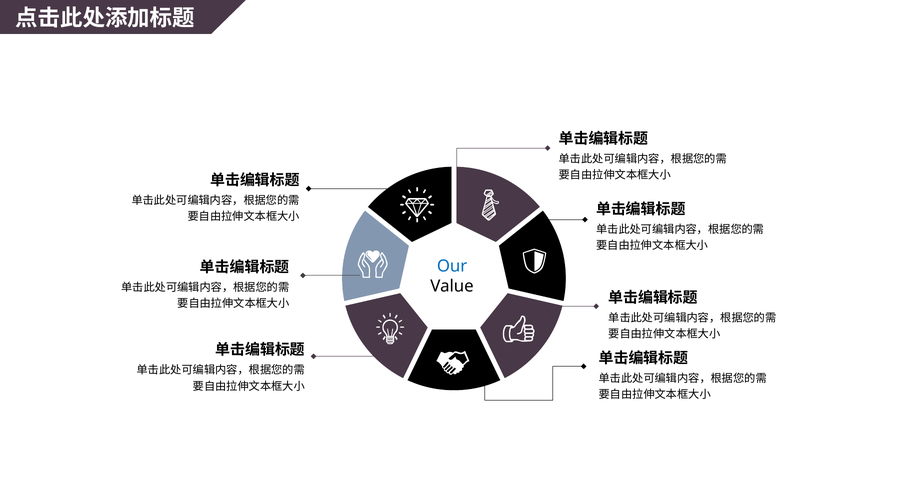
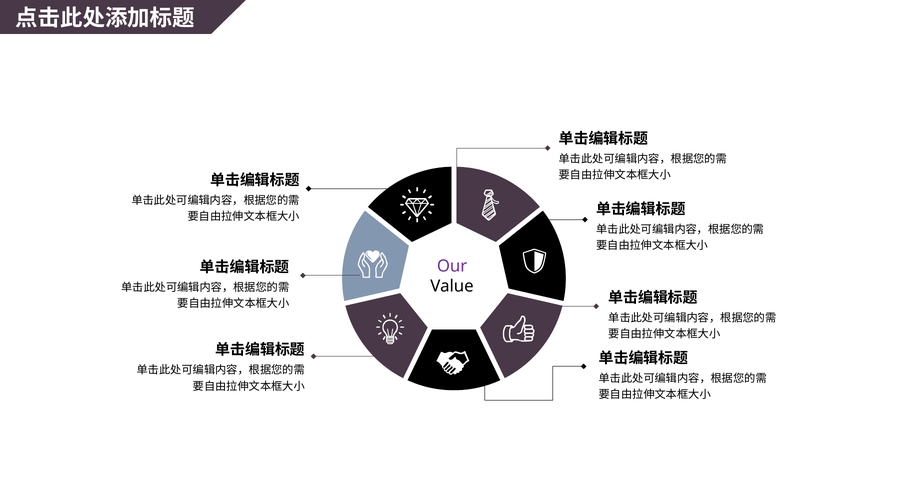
Our colour: blue -> purple (452, 266)
